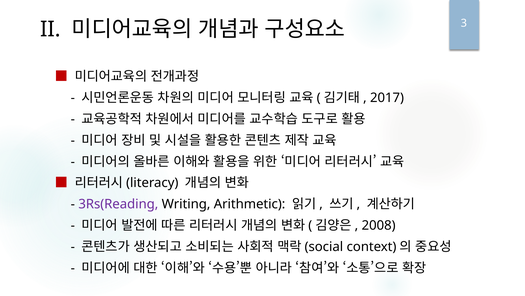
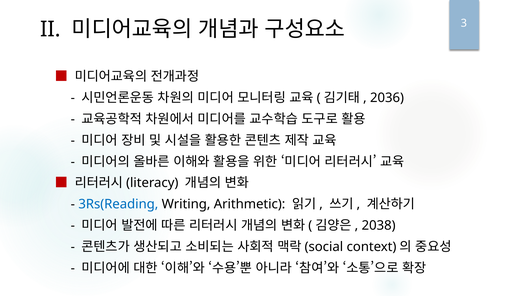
2017: 2017 -> 2036 (387, 98)
3Rs(Reading colour: purple -> blue (118, 204)
2008: 2008 -> 2038 (379, 225)
